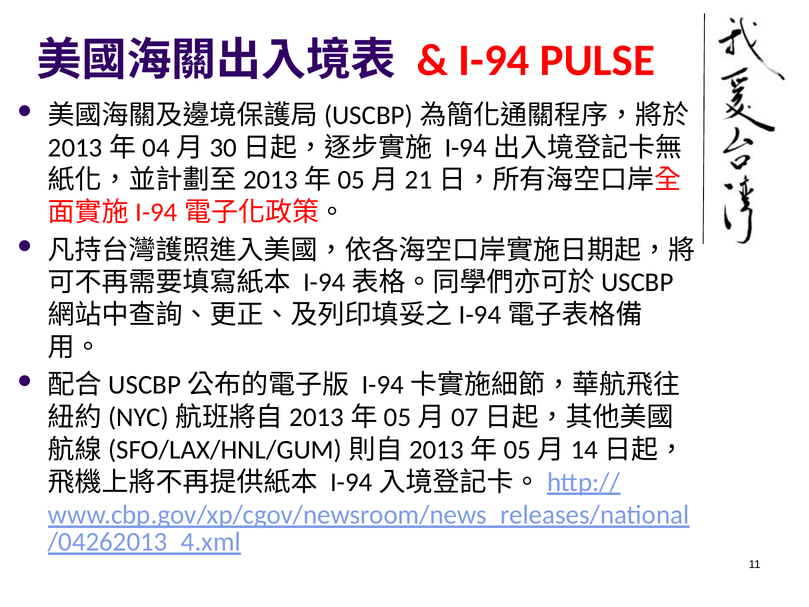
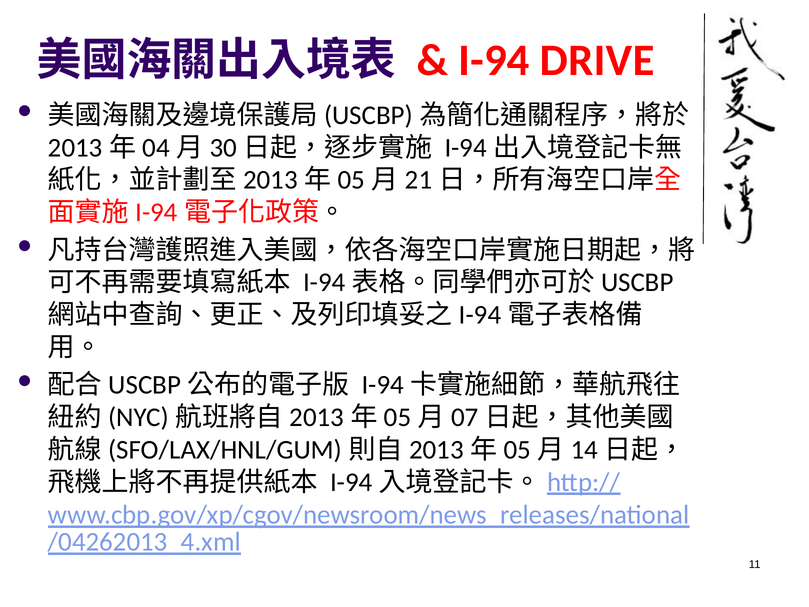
PULSE: PULSE -> DRIVE (597, 61)
